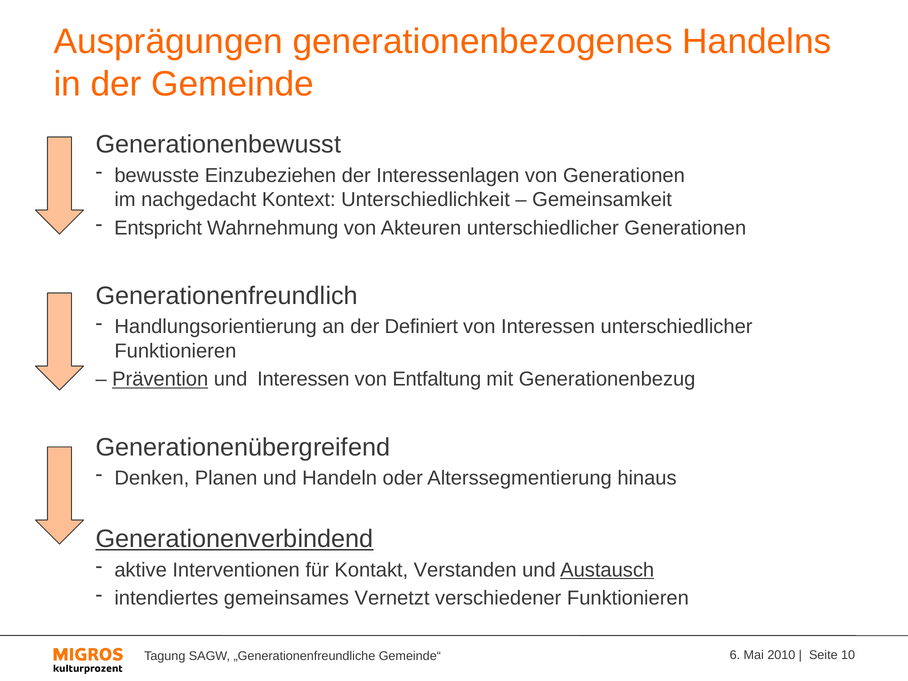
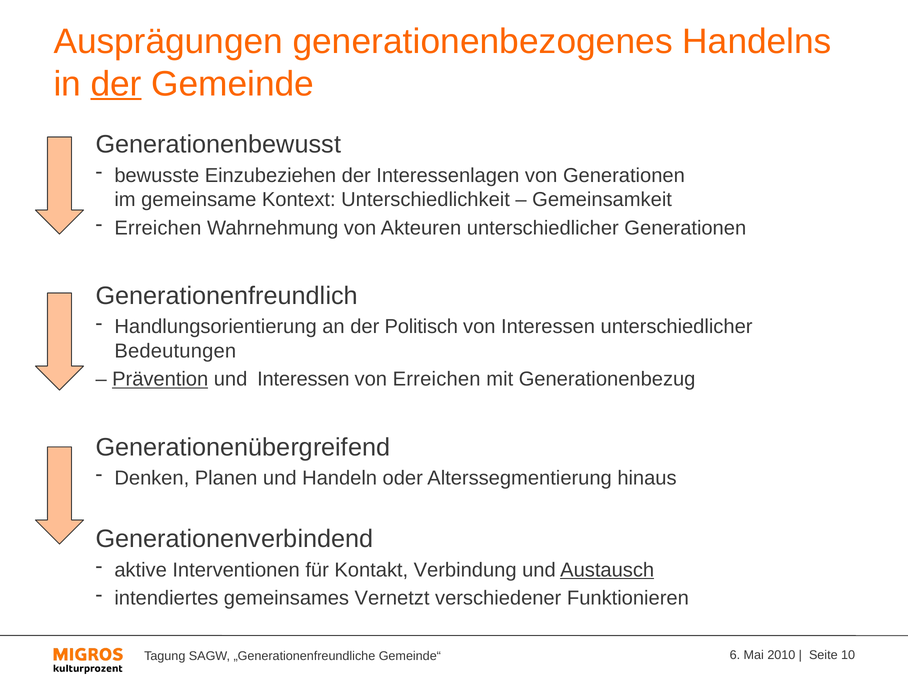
der underline: none -> present (116, 84)
nachgedacht: nachgedacht -> gemeinsame (199, 200)
Entspricht: Entspricht -> Erreichen (158, 228)
Definiert: Definiert -> Politisch (421, 327)
Funktionieren: Funktionieren -> Bedeutungen (175, 351)
von Entfaltung: Entfaltung -> Erreichen (437, 379)
Generationenverbindend underline: present -> none (234, 539)
Verstanden: Verstanden -> Verbindung (465, 570)
